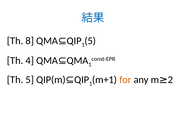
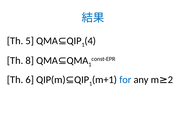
8: 8 -> 5 (30, 41)
1 5: 5 -> 4 (90, 41)
4: 4 -> 8 (30, 61)
Th 5: 5 -> 6 (30, 80)
for colour: orange -> blue (125, 80)
